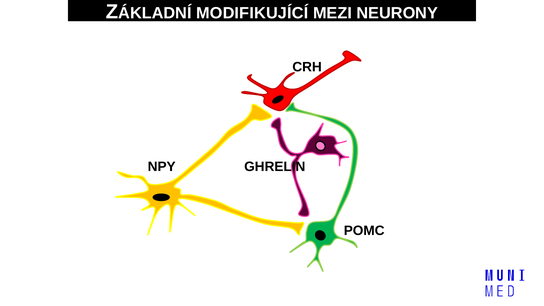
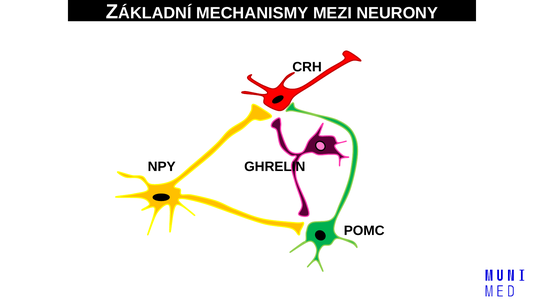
MODIFIKUJÍCÍ: MODIFIKUJÍCÍ -> MECHANISMY (252, 13)
